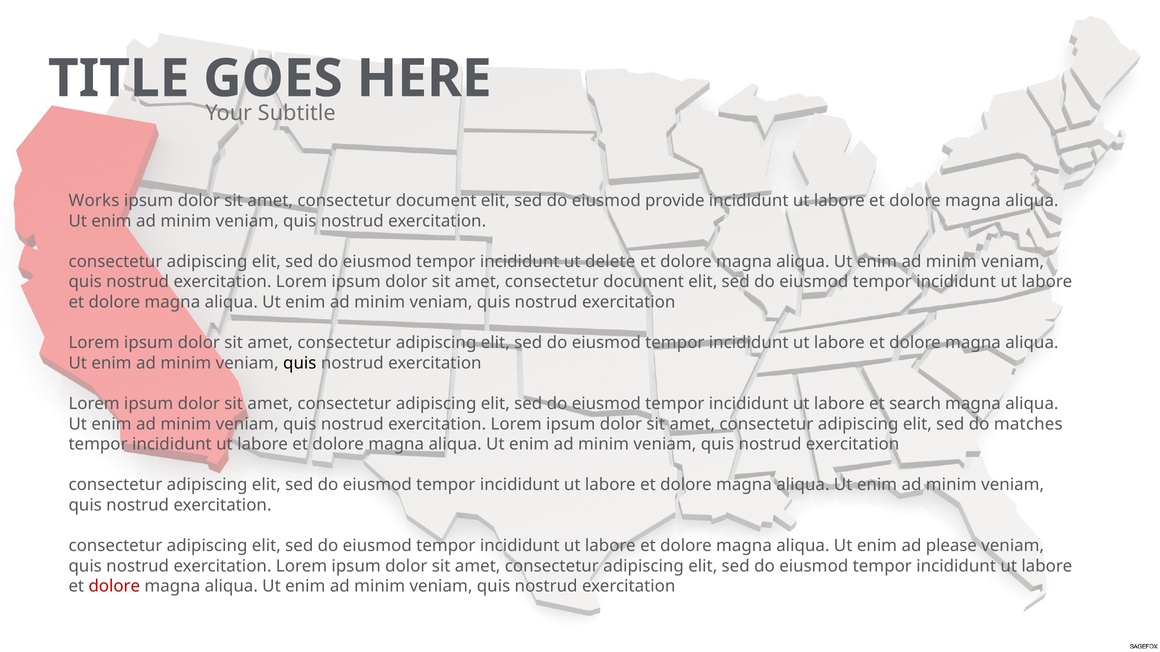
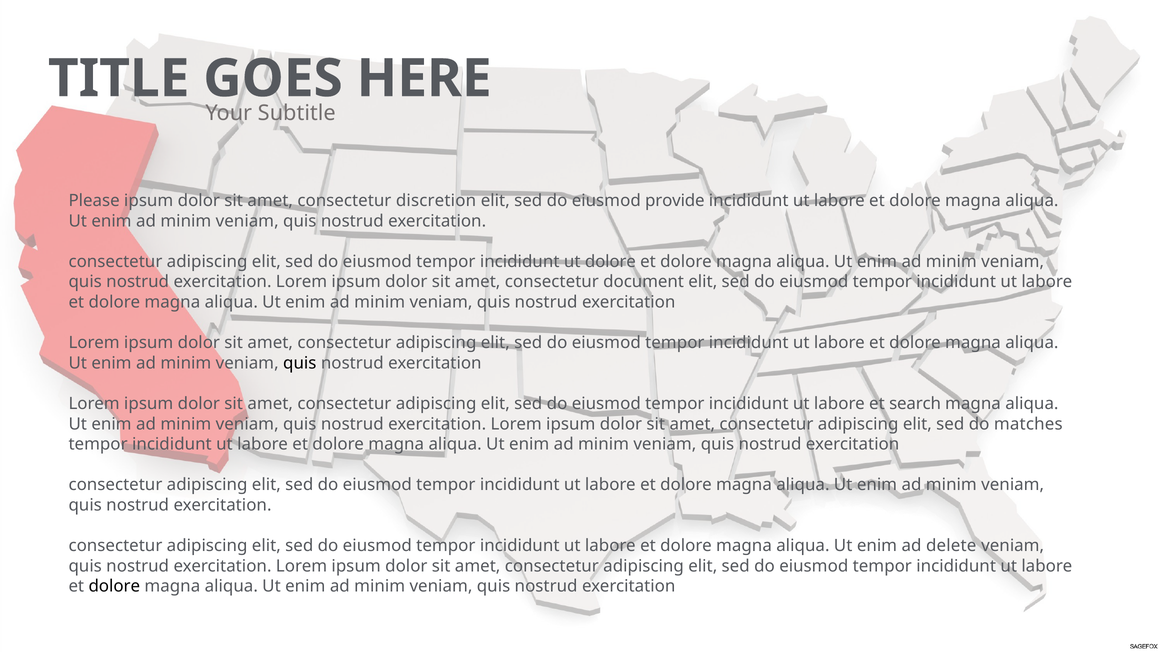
Works: Works -> Please (94, 201)
document: document -> discretion (436, 201)
ut delete: delete -> dolore (610, 262)
please: please -> delete (951, 546)
dolore colour: red -> black (114, 587)
